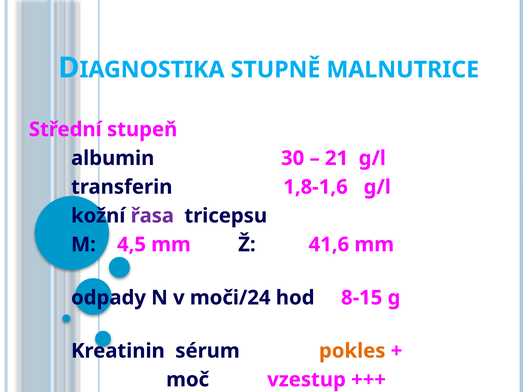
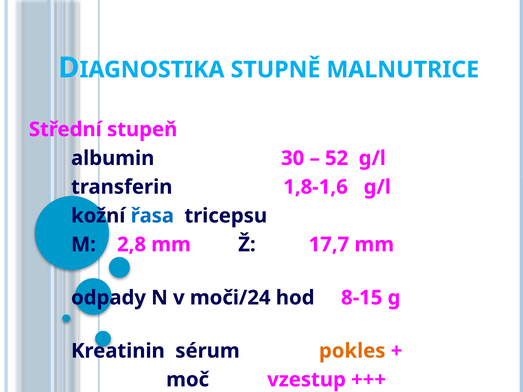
21: 21 -> 52 (337, 158)
řasa colour: purple -> blue (152, 216)
4,5: 4,5 -> 2,8 (131, 245)
41,6: 41,6 -> 17,7 (329, 245)
